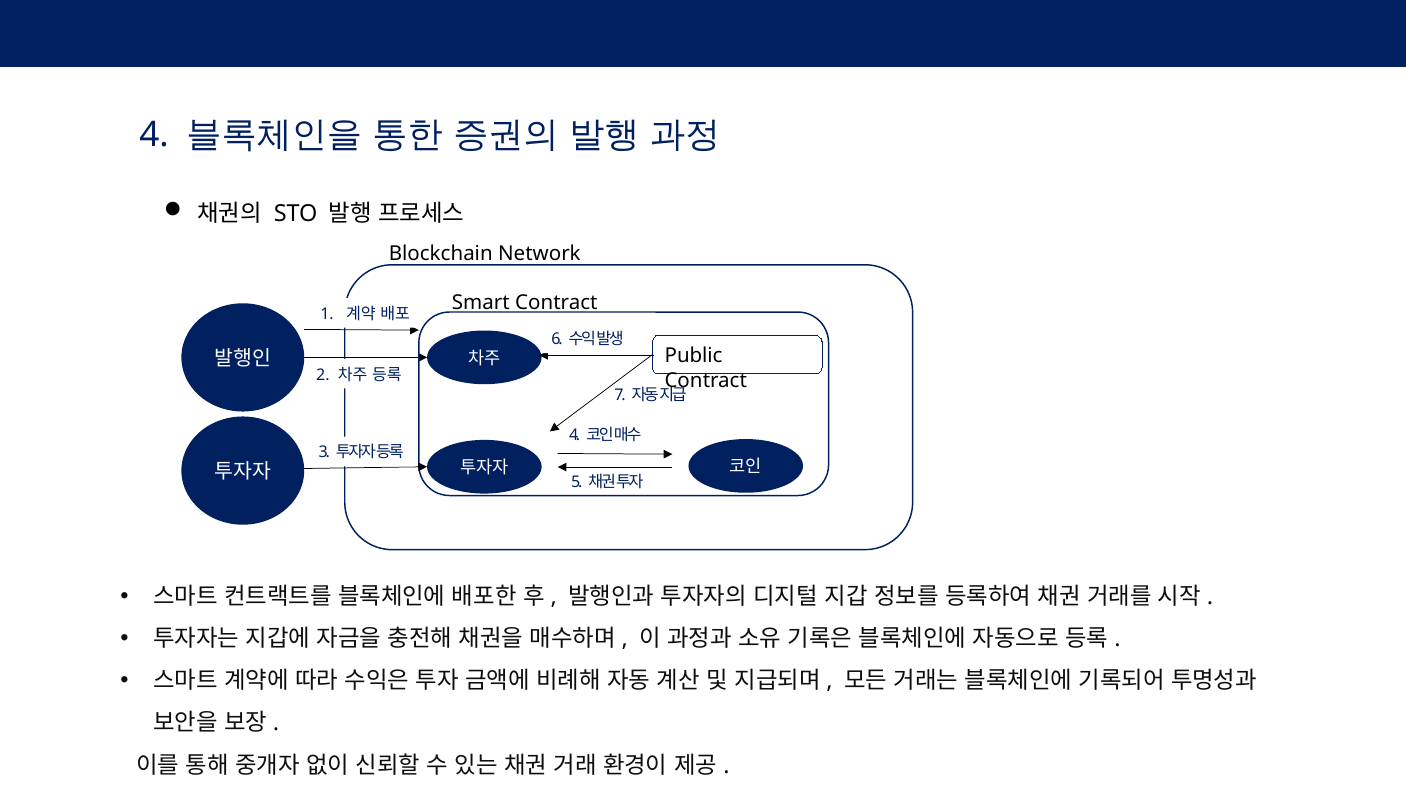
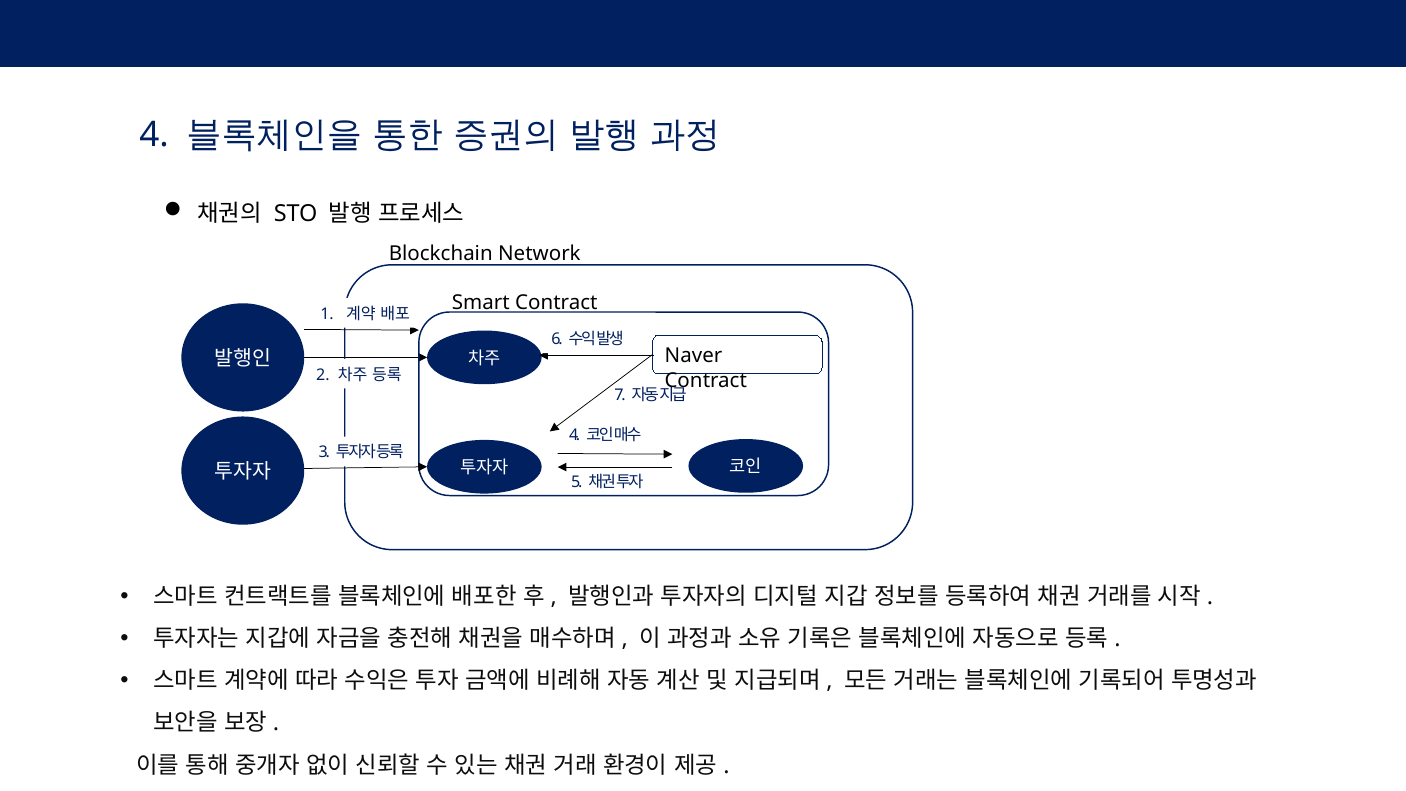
Public: Public -> Naver (694, 356)
